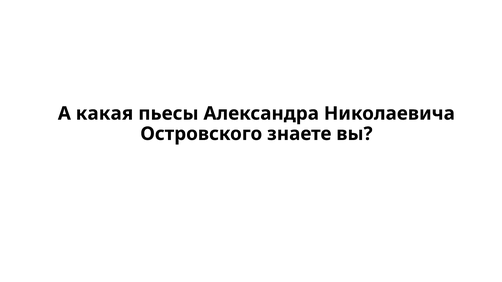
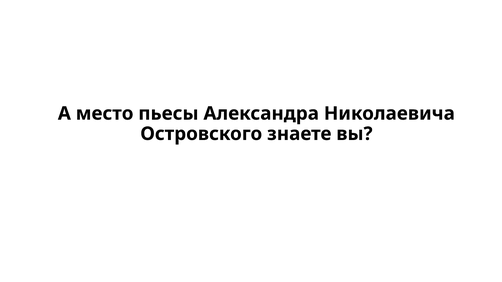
какая: какая -> место (105, 114)
